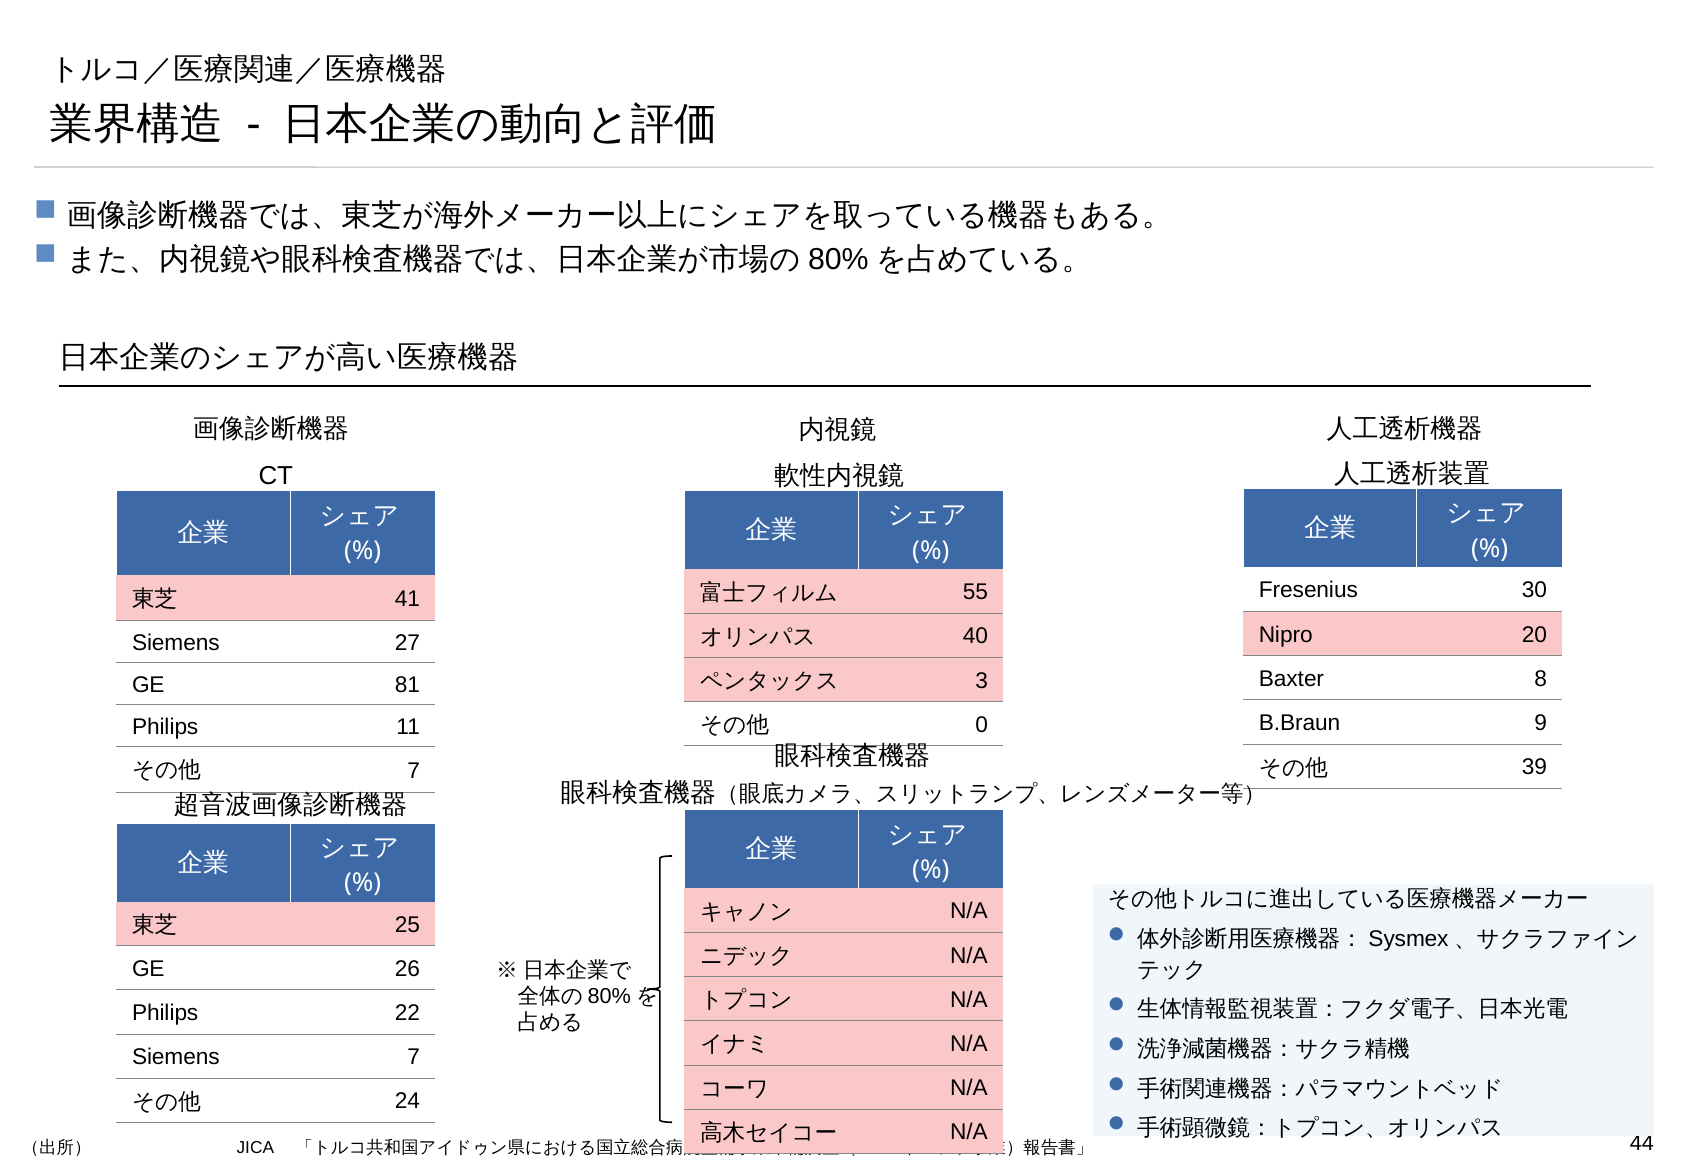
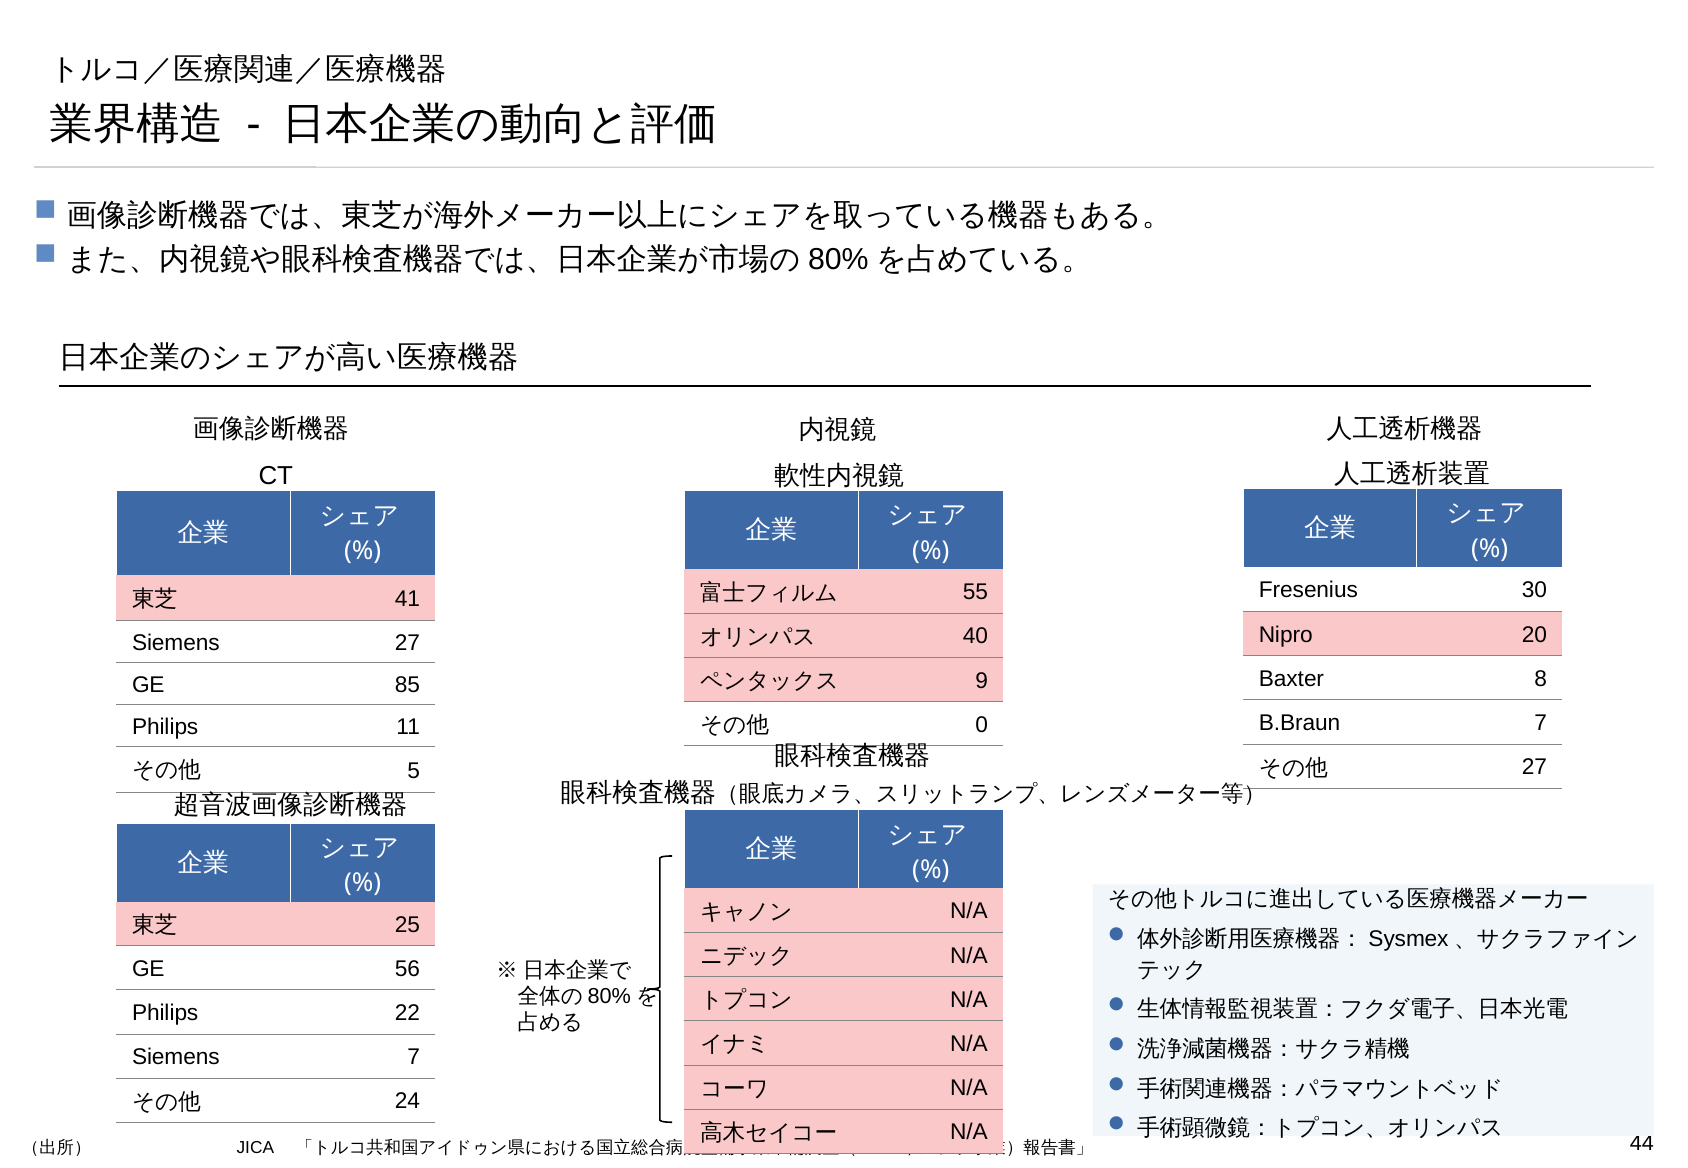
3: 3 -> 9 (982, 681)
81: 81 -> 85 (408, 685)
B.Braun 9: 9 -> 7 (1541, 723)
39: 39 -> 27 (1534, 768)
7: 7 -> 5 (414, 771)
26: 26 -> 56 (408, 969)
